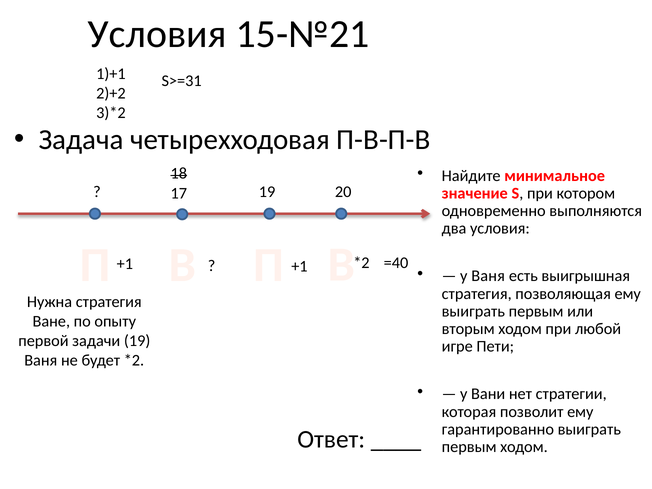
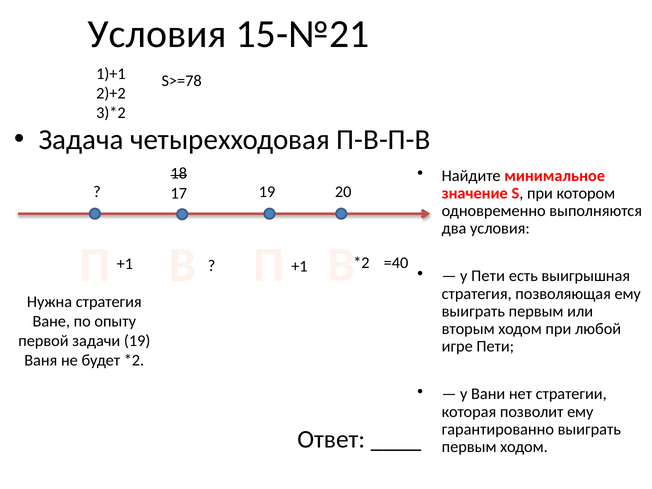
S>=31: S>=31 -> S>=78 (182, 81)
у Ваня: Ваня -> Пети (488, 276)
